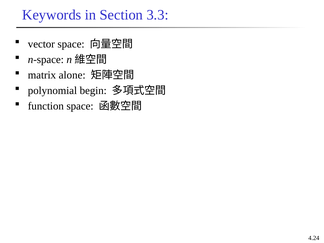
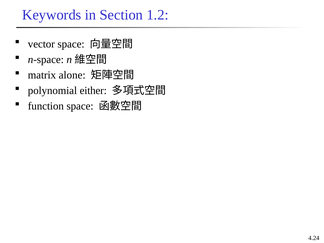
3.3: 3.3 -> 1.2 (158, 15)
begin: begin -> either (93, 91)
